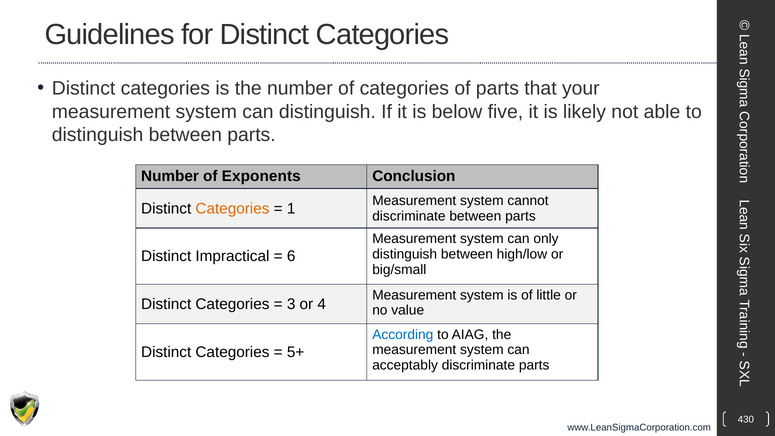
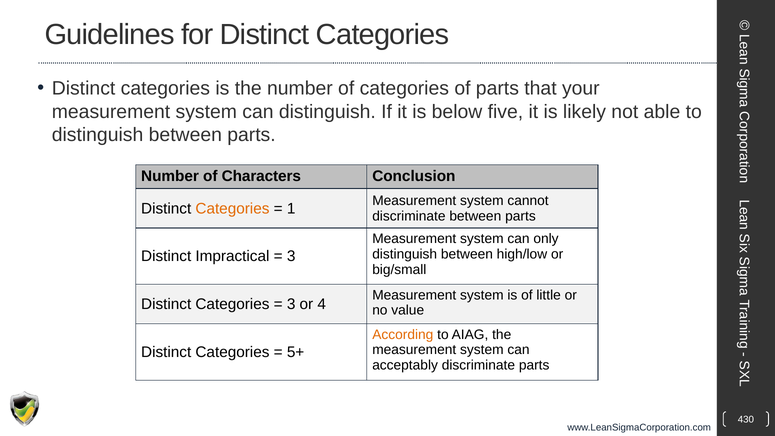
Exponents: Exponents -> Characters (261, 176)
6: 6 -> 3 (291, 256)
According colour: blue -> orange (403, 334)
